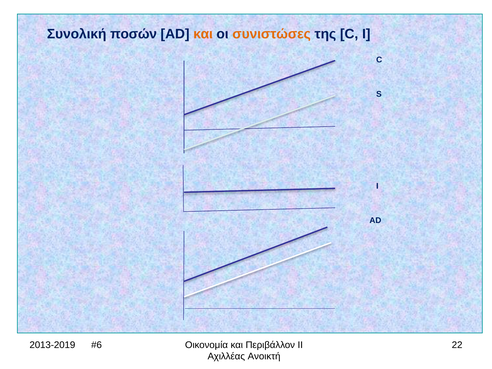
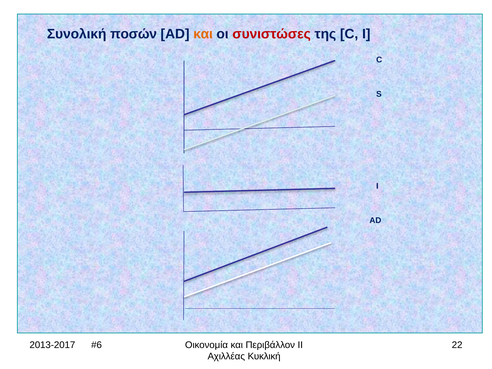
συνιστώσες colour: orange -> red (272, 34)
2013-2019: 2013-2019 -> 2013-2017 (52, 345)
Ανοικτή: Ανοικτή -> Κυκλική (264, 356)
